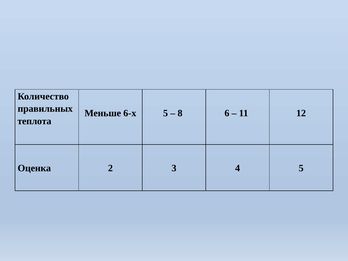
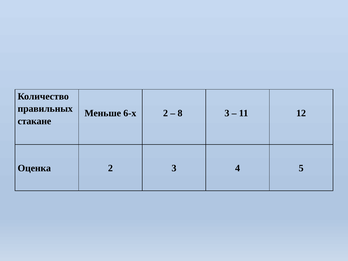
6-х 5: 5 -> 2 (166, 113)
8 6: 6 -> 3 (227, 113)
теплота: теплота -> стакане (34, 121)
